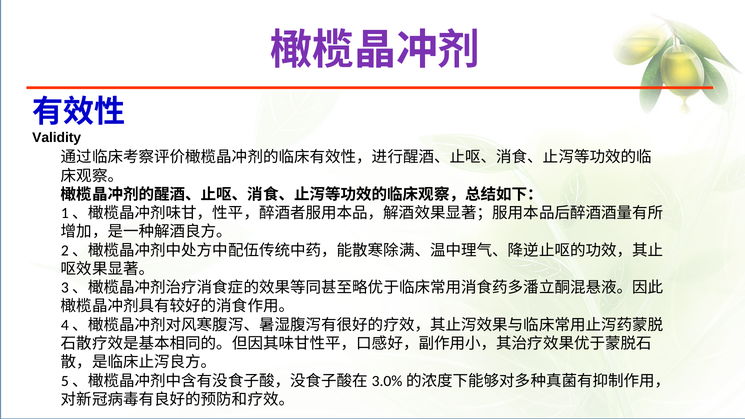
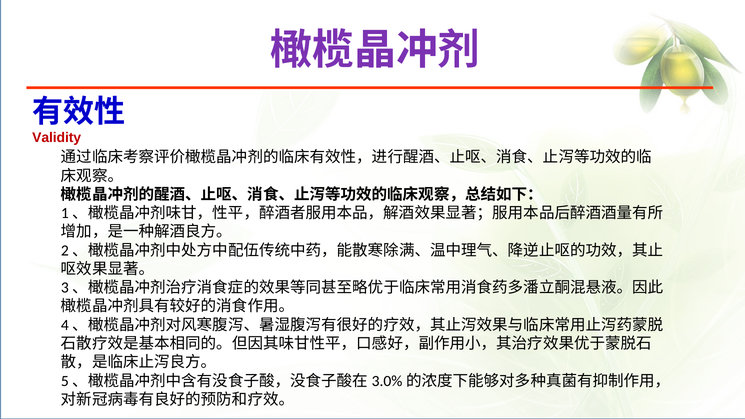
Validity colour: black -> red (57, 138)
